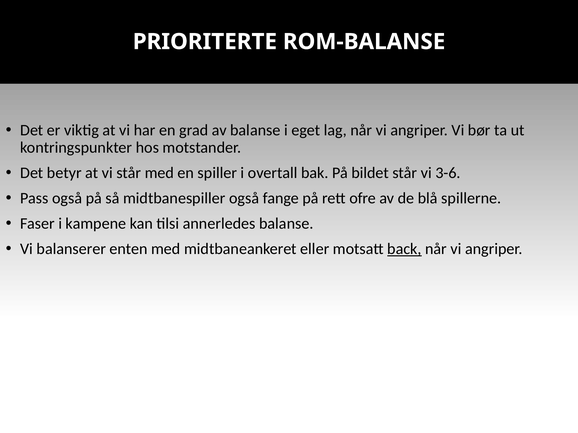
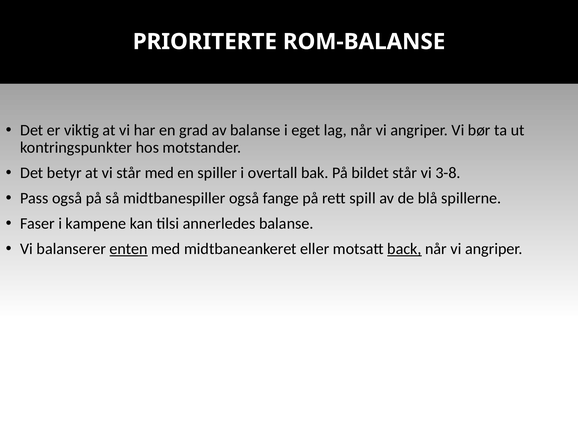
3-6: 3-6 -> 3-8 (448, 173)
ofre: ofre -> spill (363, 198)
enten underline: none -> present (129, 249)
